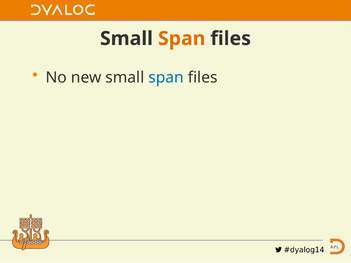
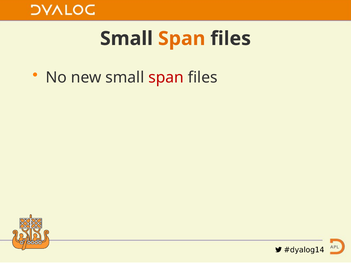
span colour: blue -> red (166, 77)
